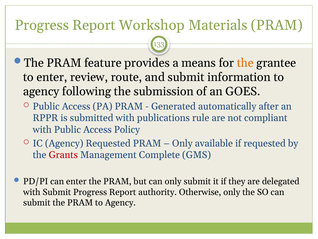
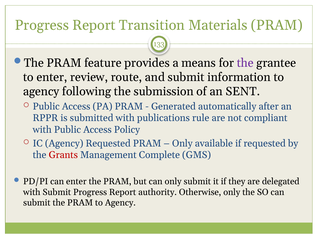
Workshop: Workshop -> Transition (152, 25)
the colour: orange -> purple (245, 63)
GOES: GOES -> SENT (243, 91)
